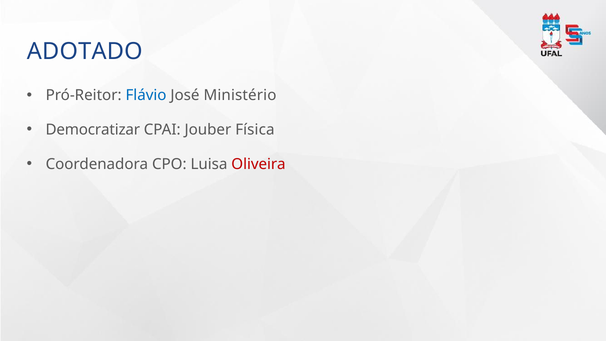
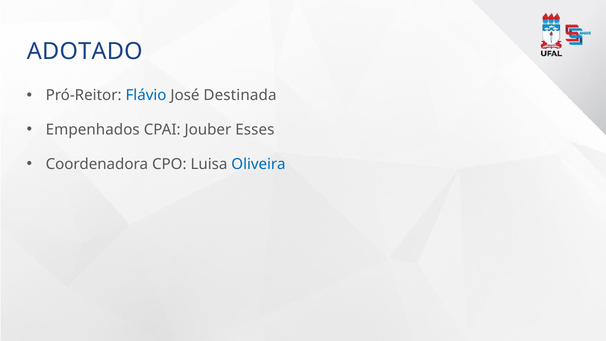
Ministério: Ministério -> Destinada (240, 95)
Democratizar: Democratizar -> Empenhados (93, 130)
Física: Física -> Esses (255, 130)
Oliveira colour: red -> blue (258, 164)
